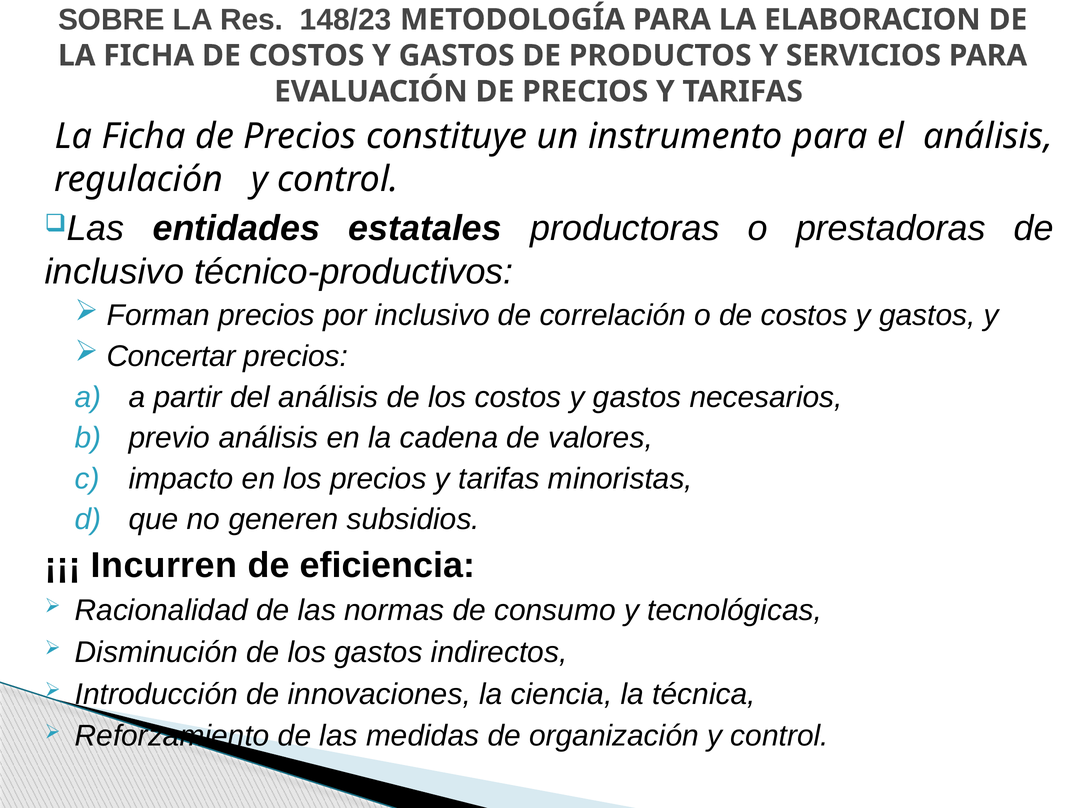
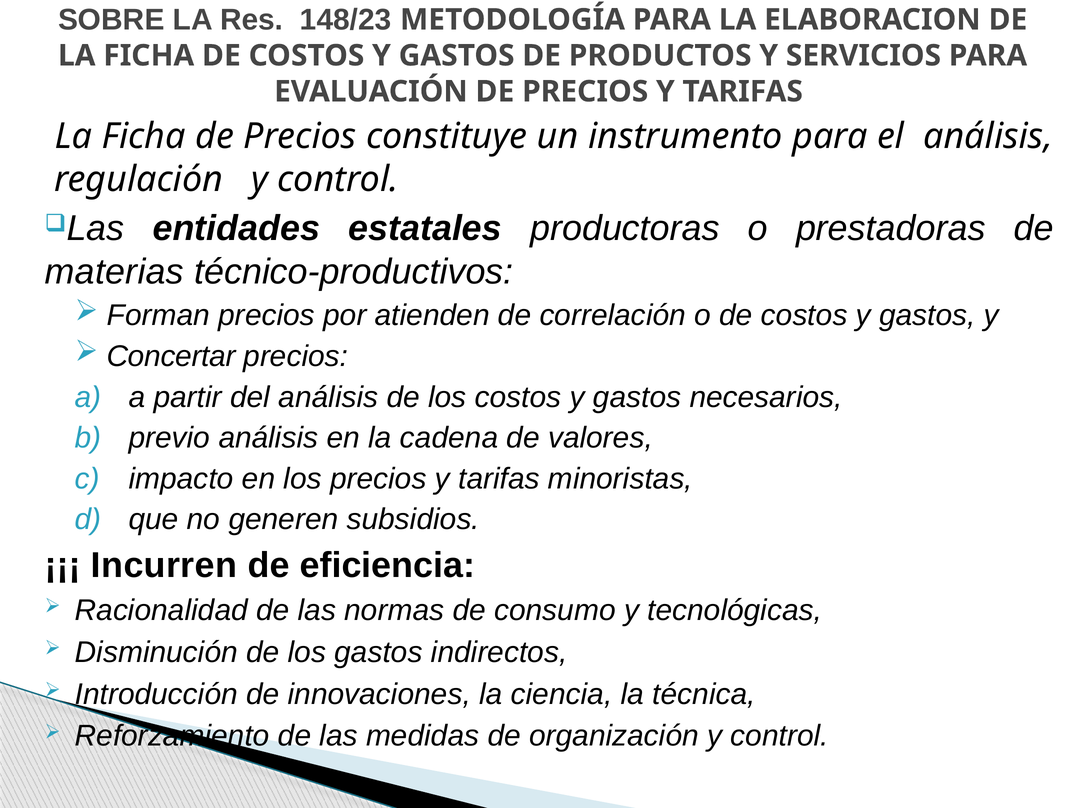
inclusivo: inclusivo -> materias (114, 272)
por inclusivo: inclusivo -> atienden (432, 316)
